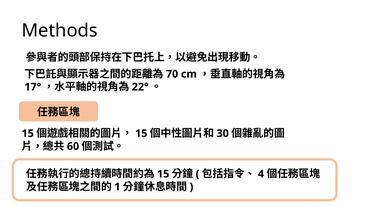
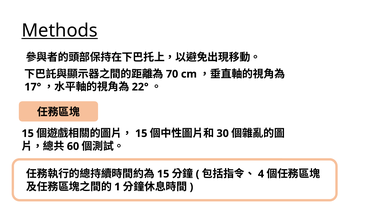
Methods underline: none -> present (60, 31)
